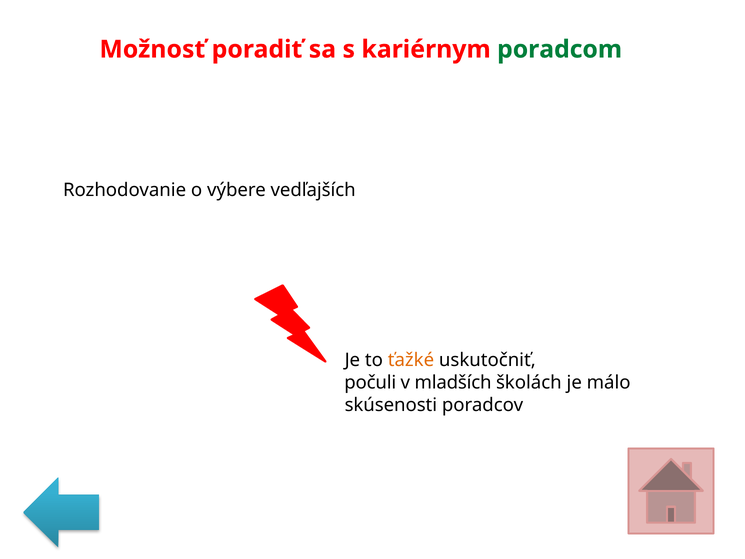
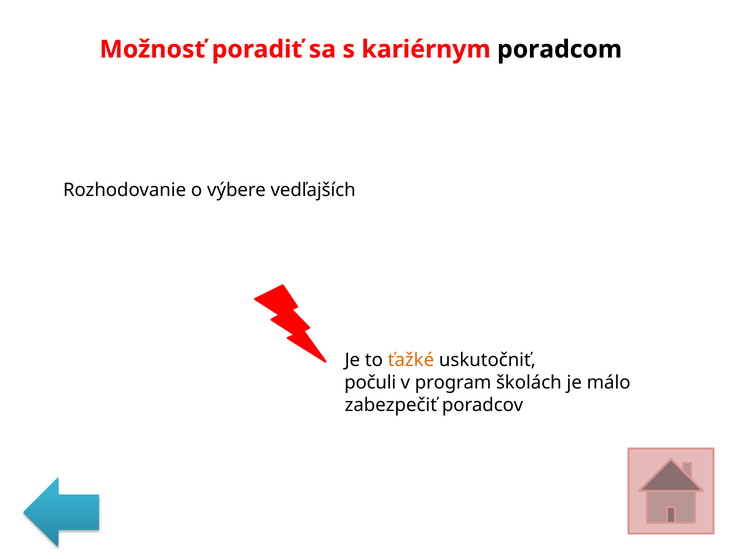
poradcom colour: green -> black (560, 49)
mladších: mladších -> program (453, 382)
skúsenosti: skúsenosti -> zabezpečiť (391, 405)
